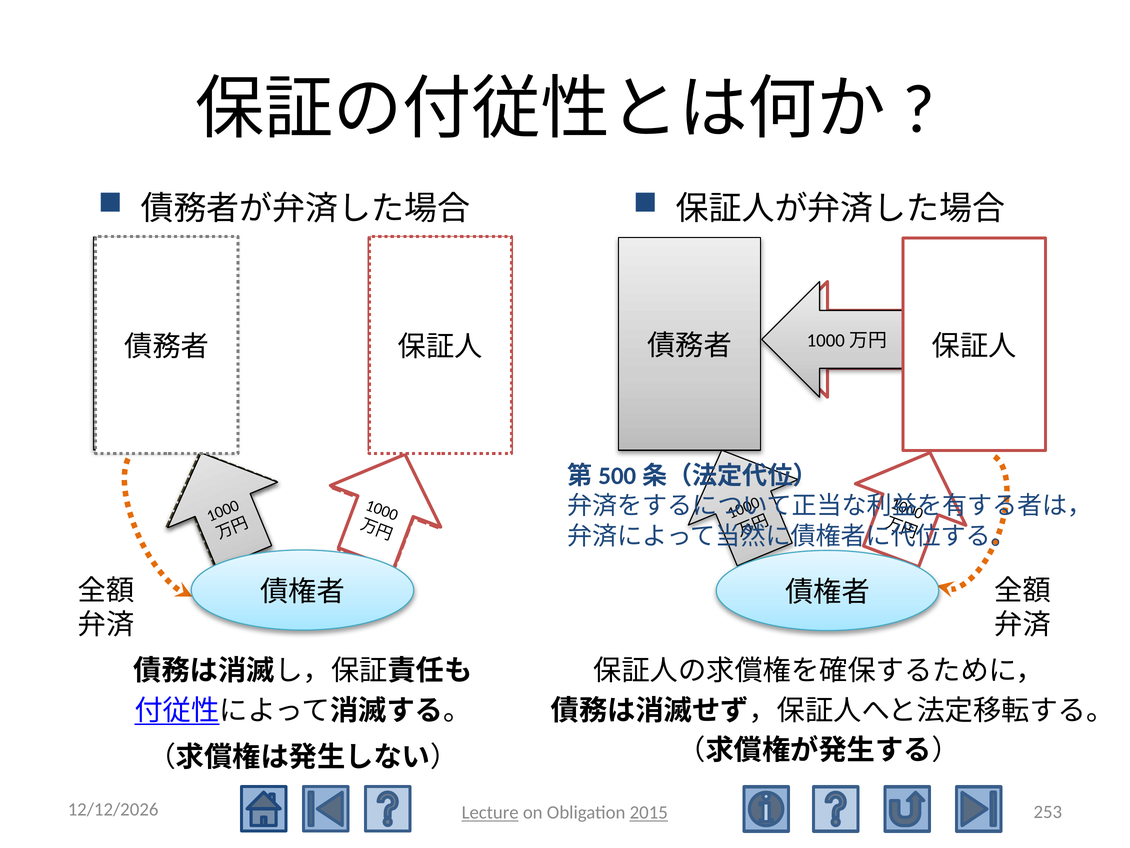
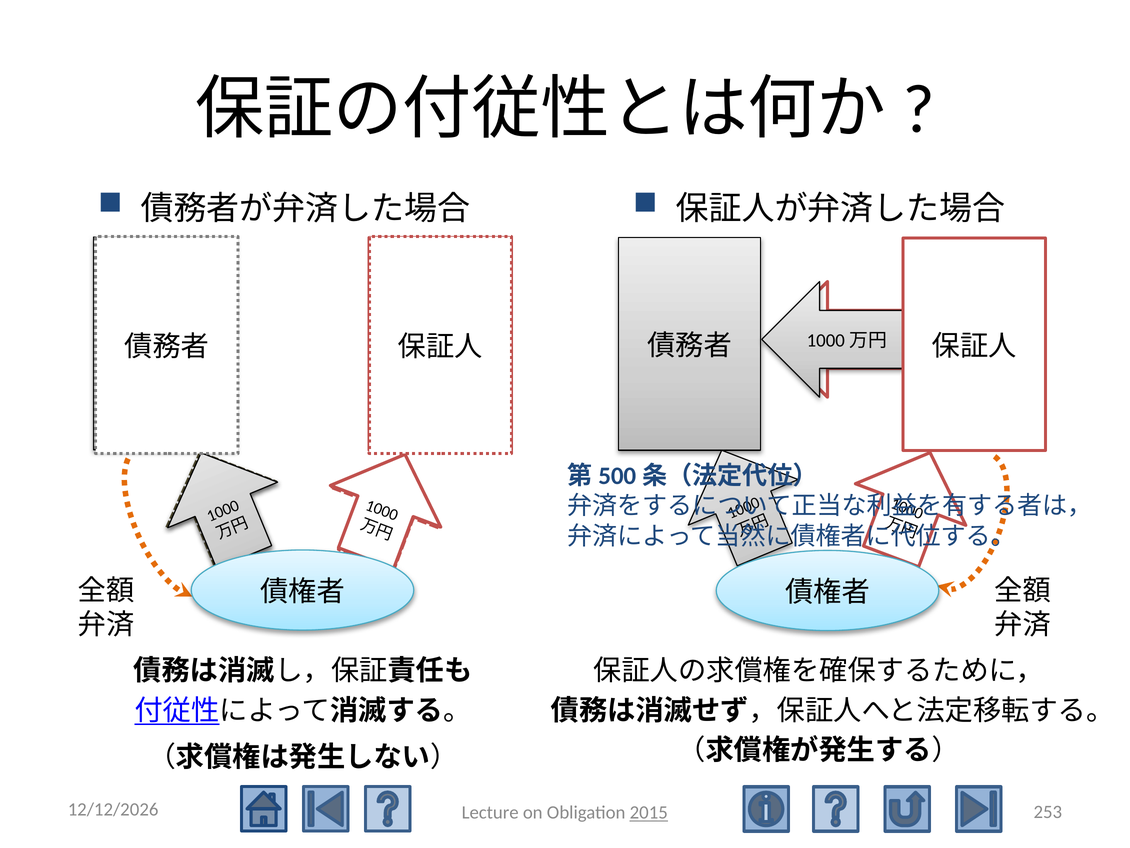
Lecture underline: present -> none (490, 812)
